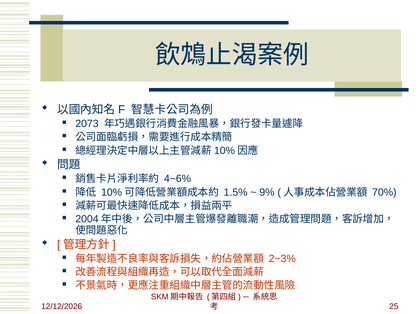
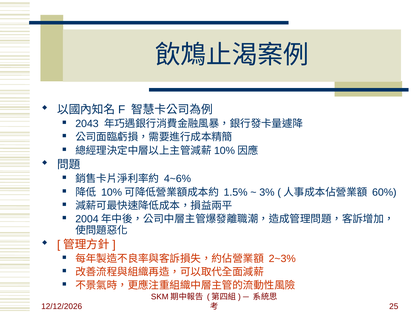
2073: 2073 -> 2043 (87, 124)
9%: 9% -> 3% (267, 192)
70%: 70% -> 60% (384, 192)
